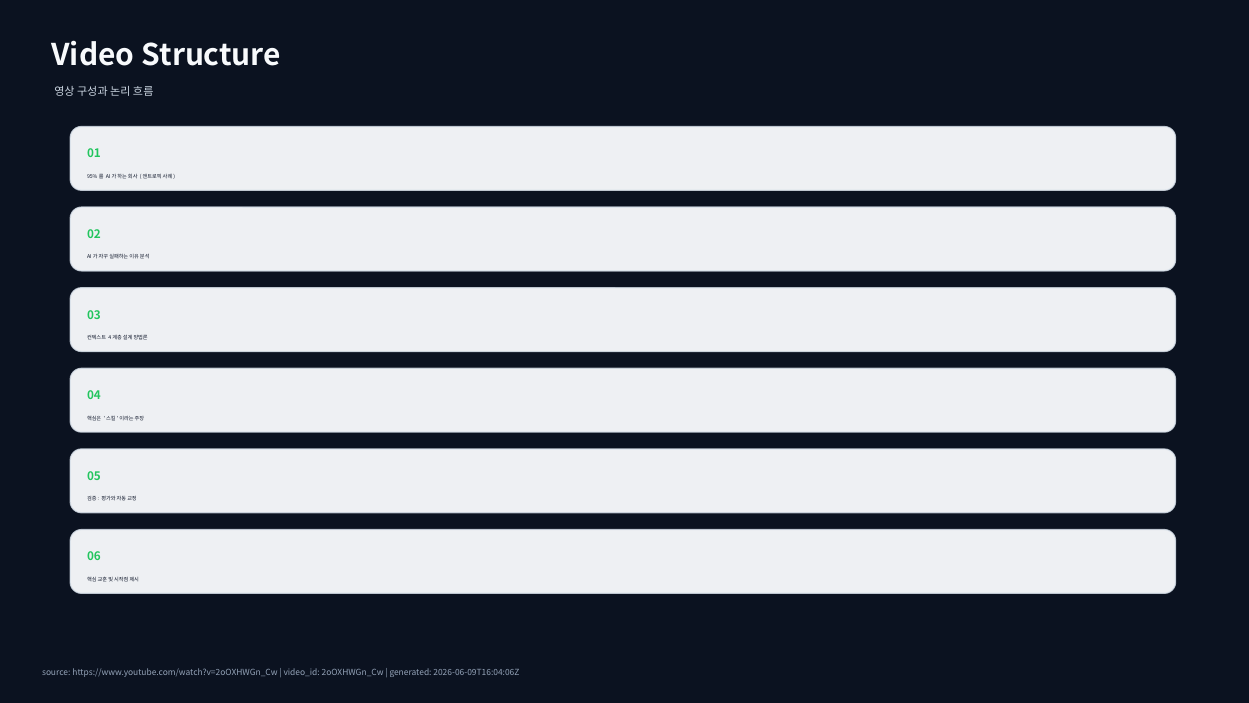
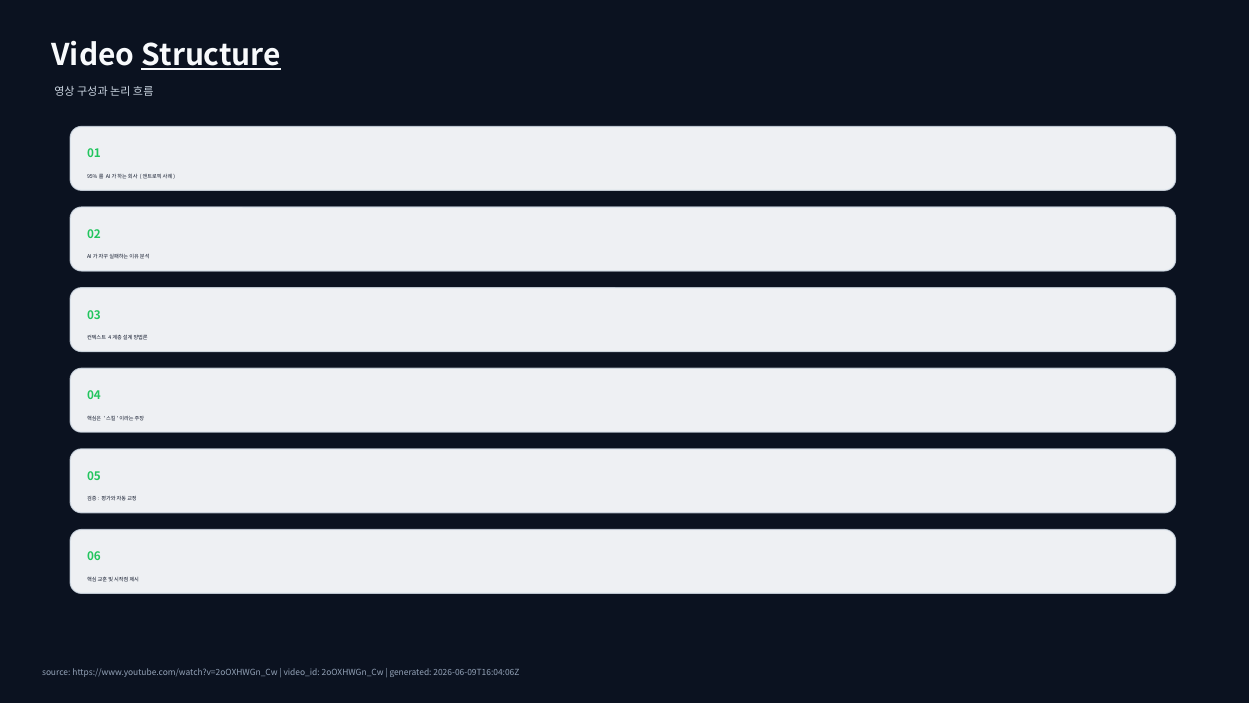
Structure underline: none -> present (211, 56)
